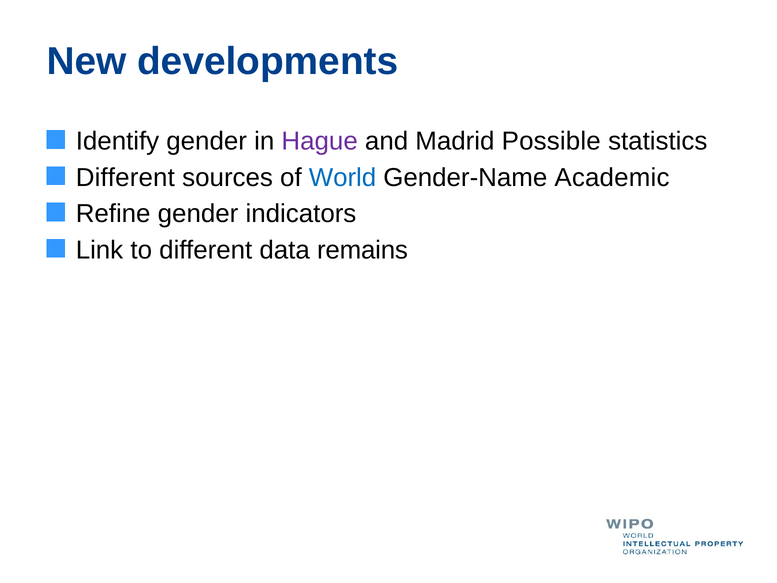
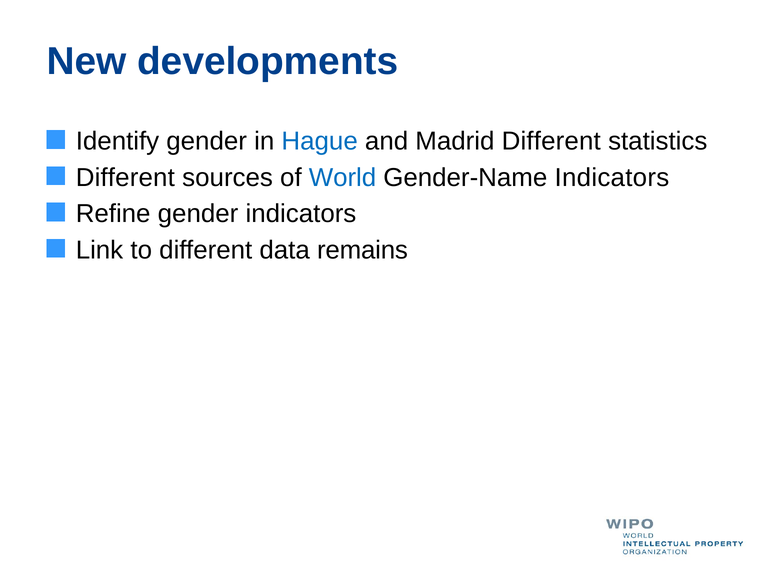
Hague colour: purple -> blue (320, 141)
Madrid Possible: Possible -> Different (551, 141)
Gender-Name Academic: Academic -> Indicators (612, 178)
